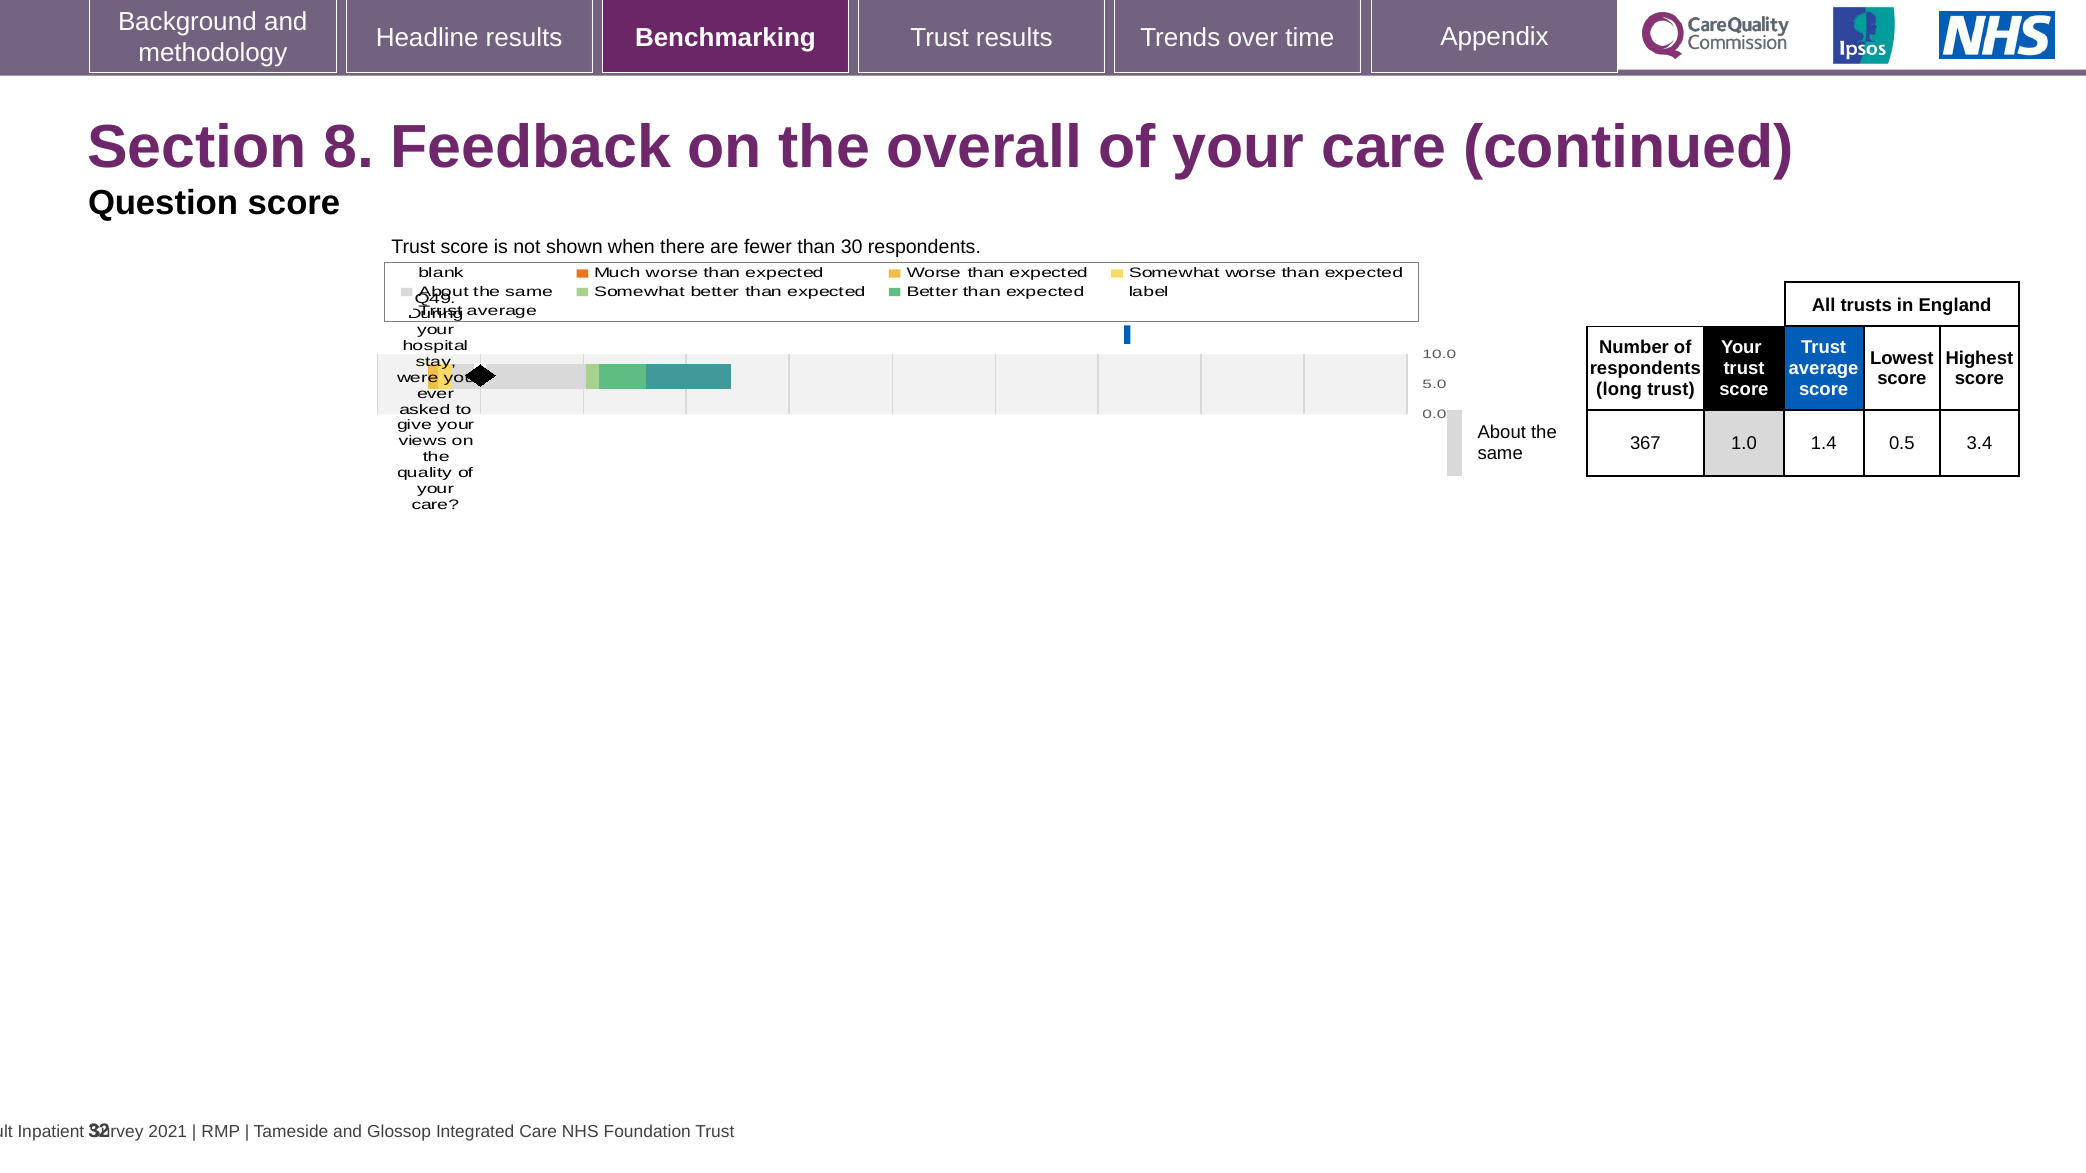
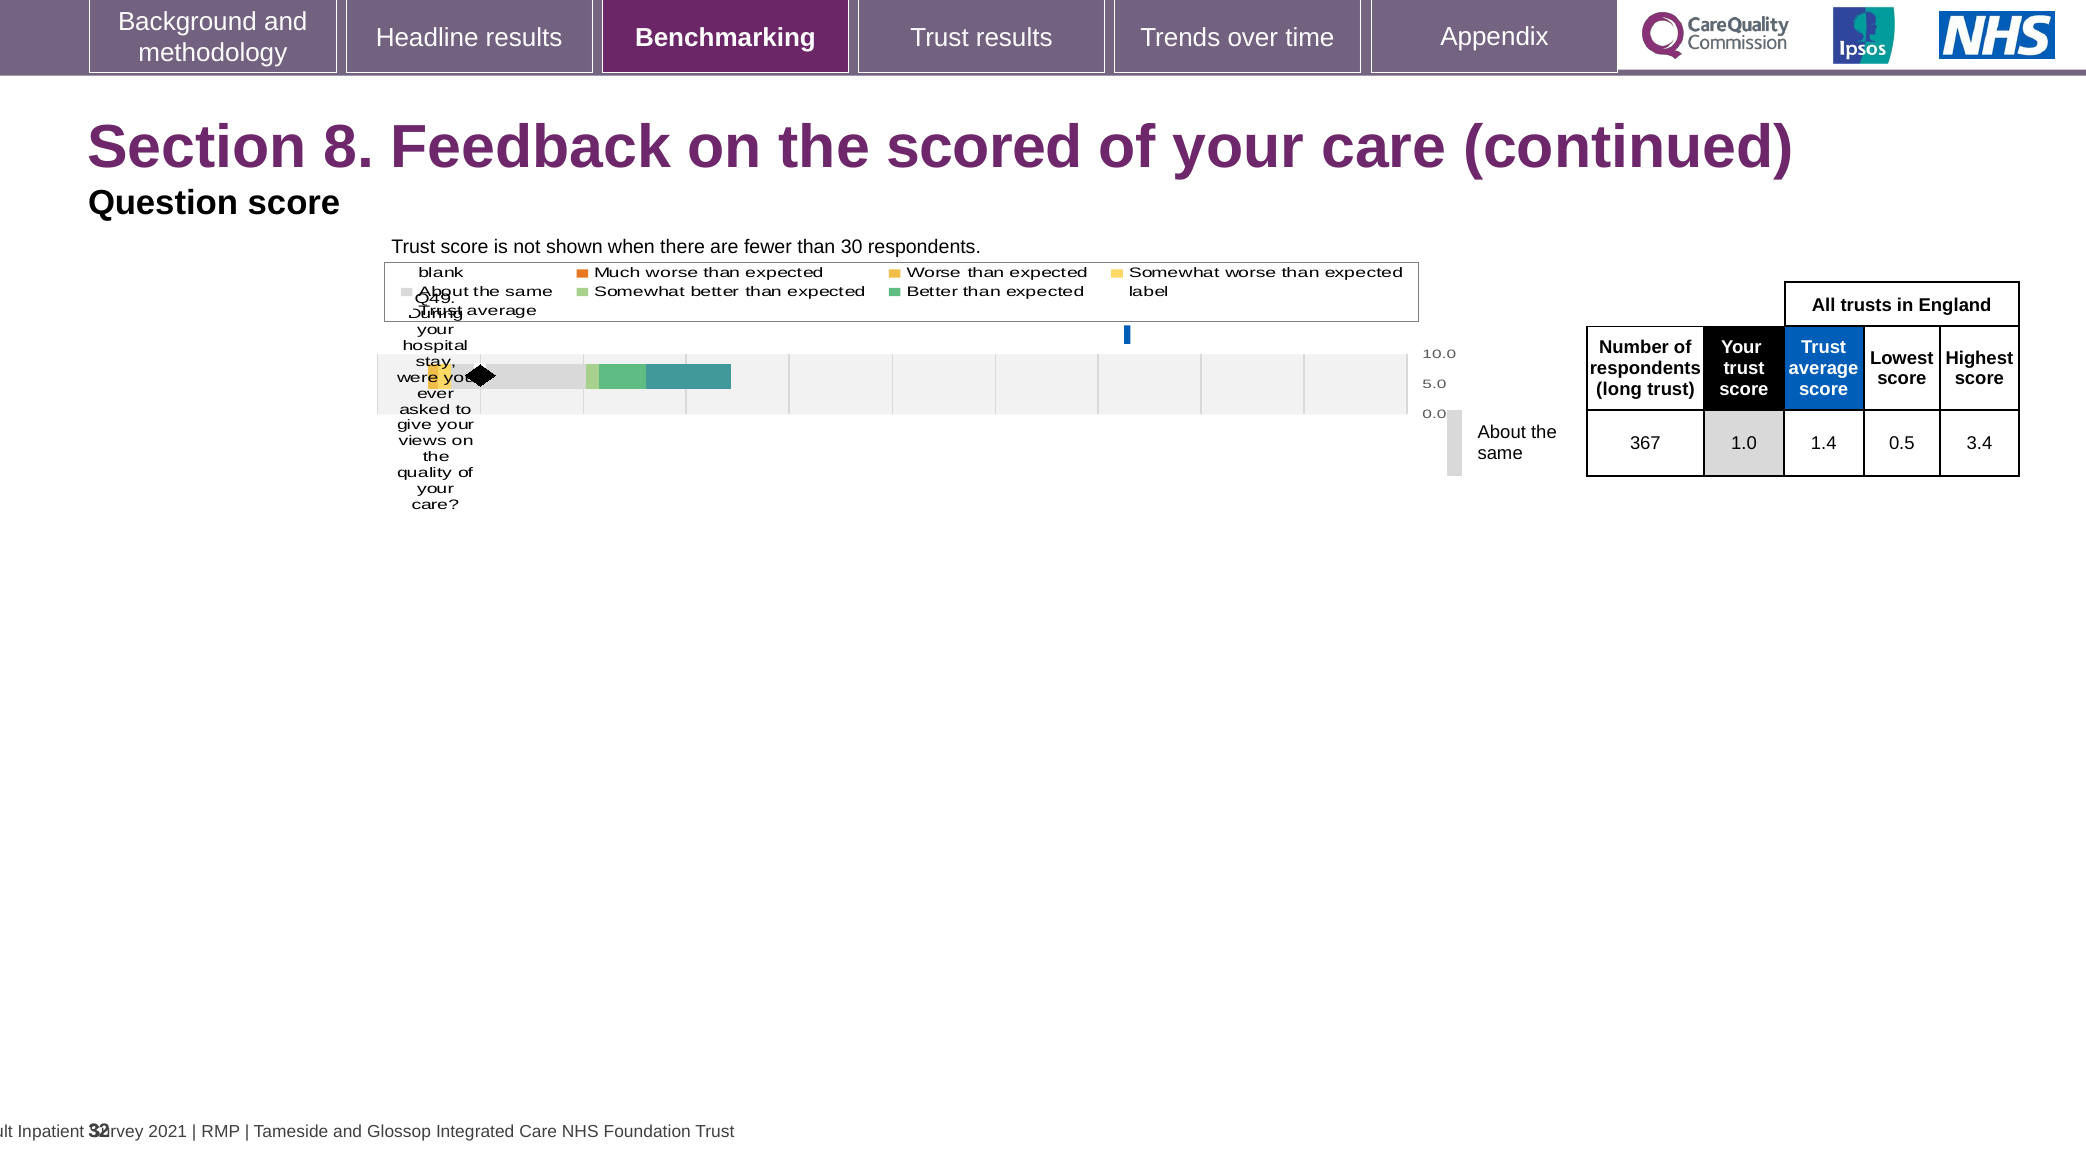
overall: overall -> scored (985, 147)
